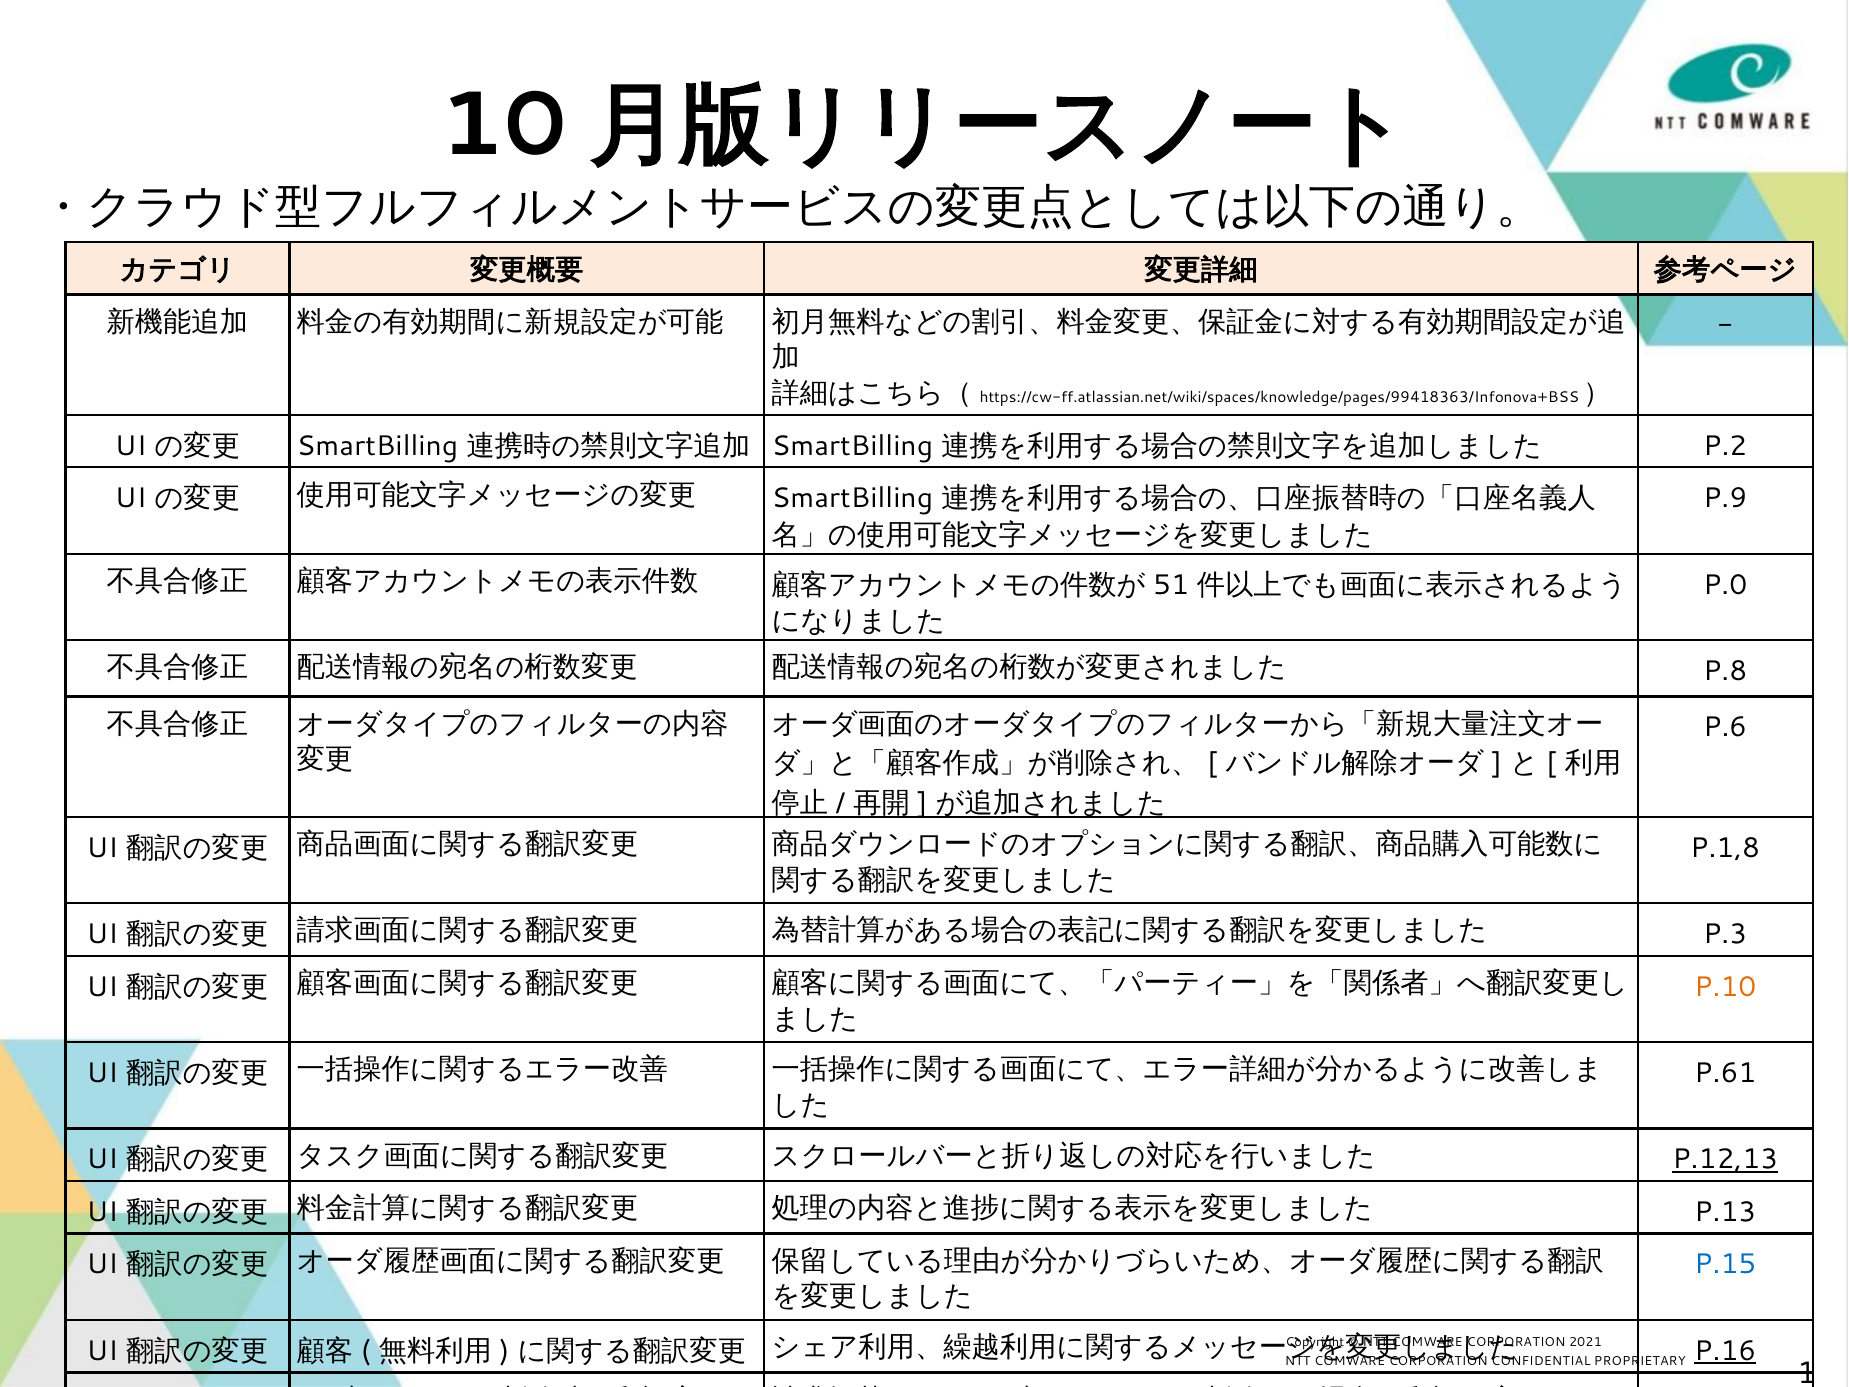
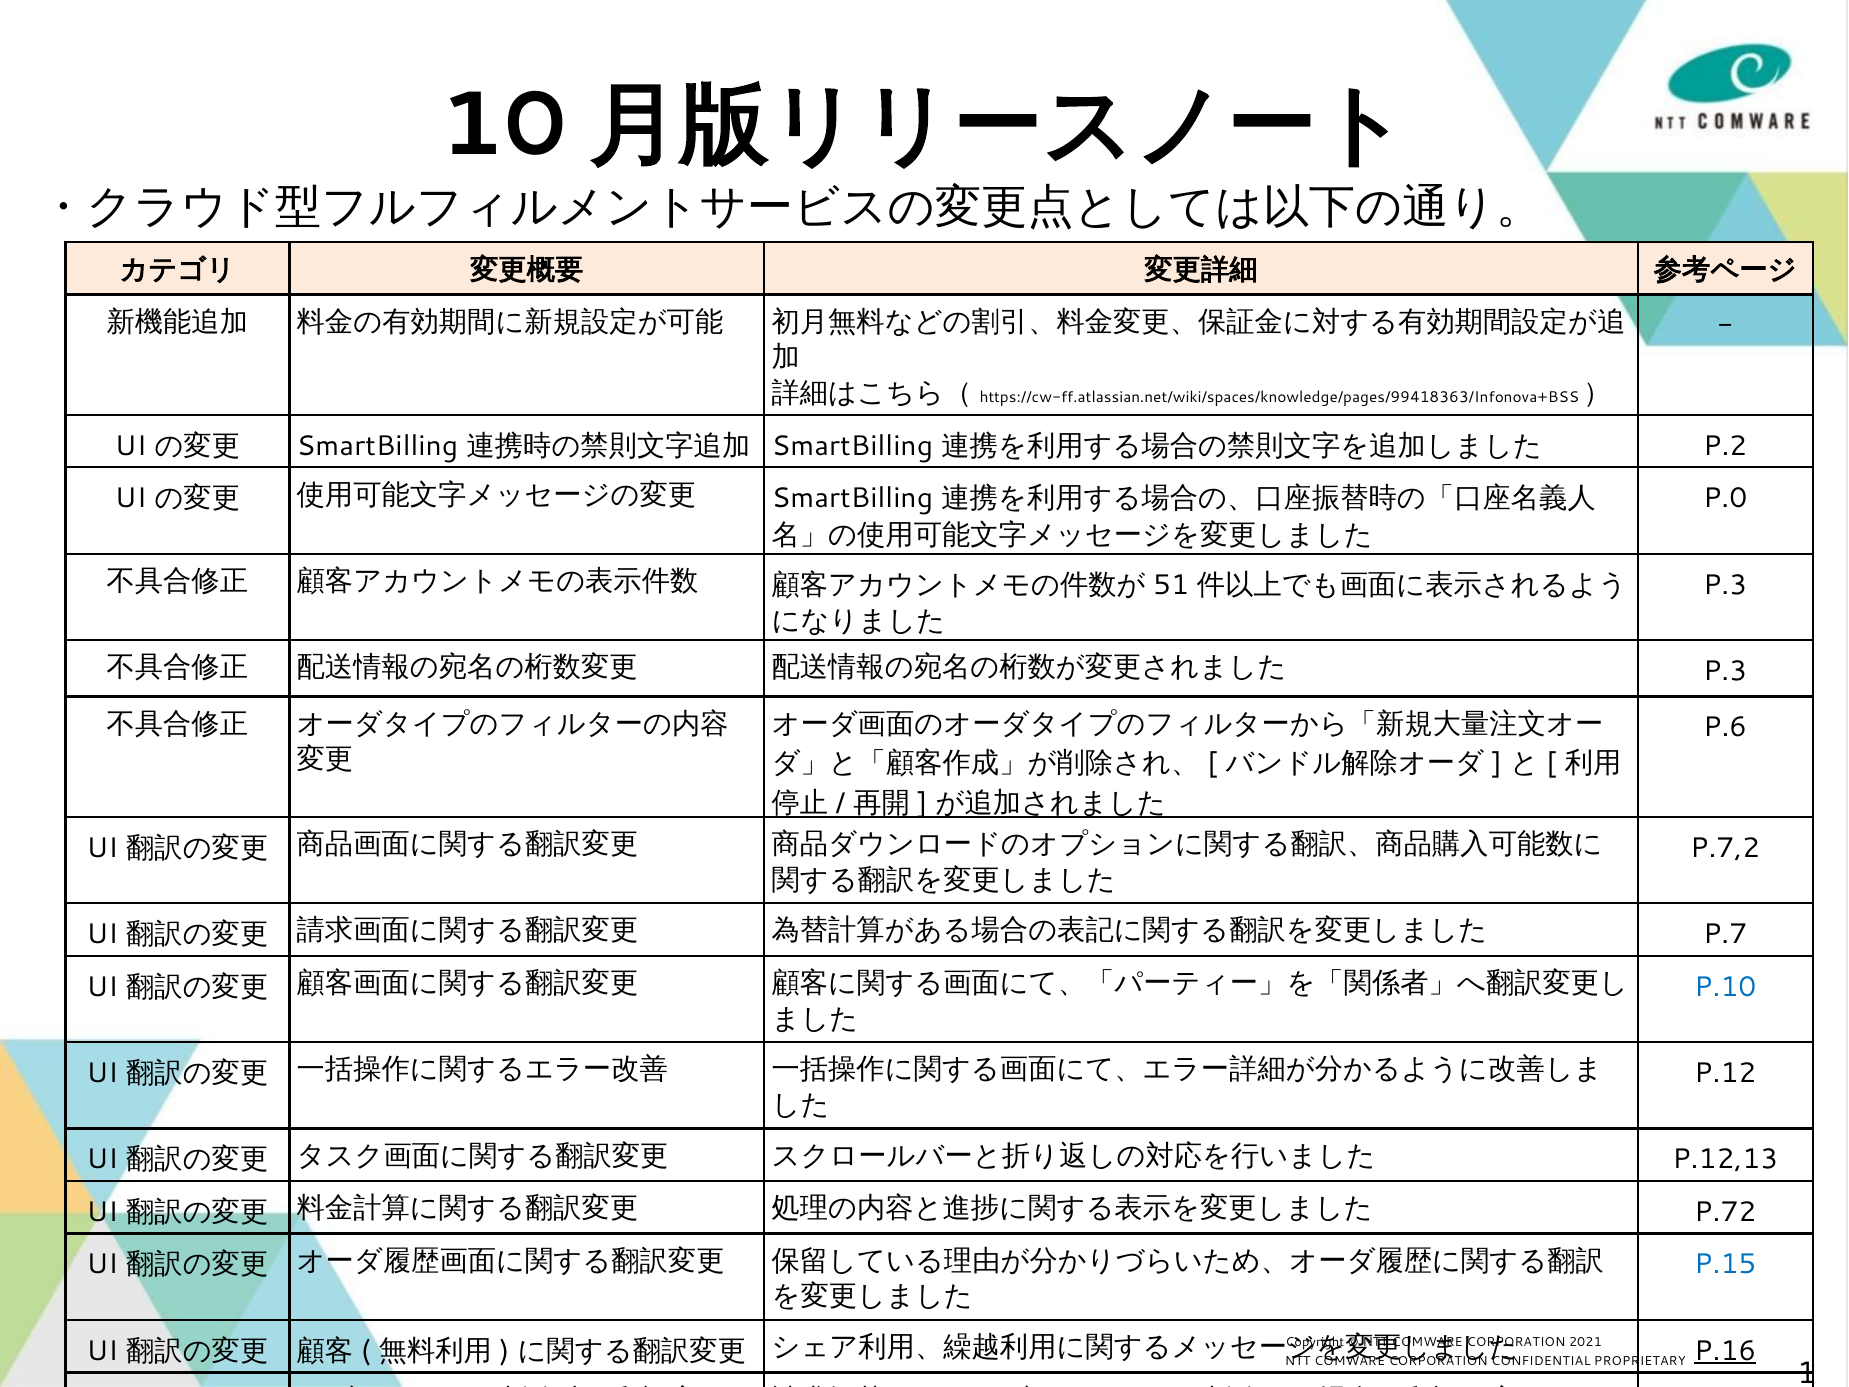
P.9: P.9 -> P.0 (1725, 498)
P.0: P.0 -> P.3 (1725, 585)
P.8: P.8 -> P.3 (1725, 671)
P.1,8: P.1,8 -> P.7,2 (1725, 848)
P.3: P.3 -> P.7 (1725, 934)
P.10 colour: orange -> blue (1725, 987)
P.61: P.61 -> P.12 (1725, 1073)
P.12,13 underline: present -> none (1725, 1159)
P.13: P.13 -> P.72 (1725, 1212)
